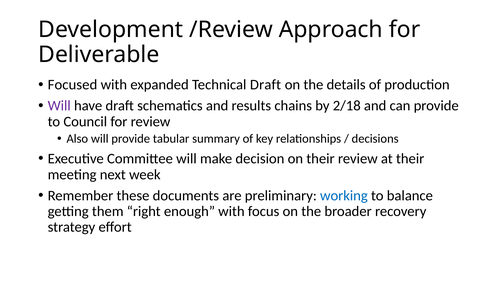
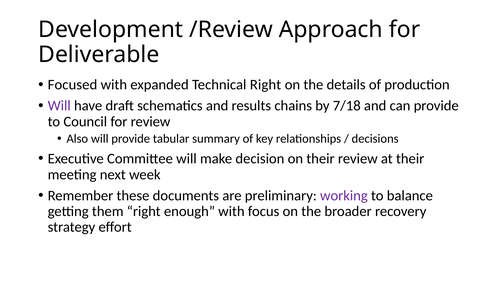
Technical Draft: Draft -> Right (266, 85)
2/18: 2/18 -> 7/18 (347, 106)
working colour: blue -> purple (344, 196)
